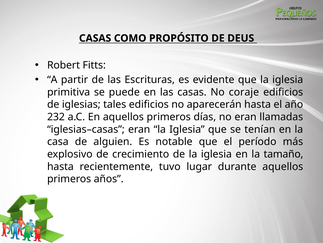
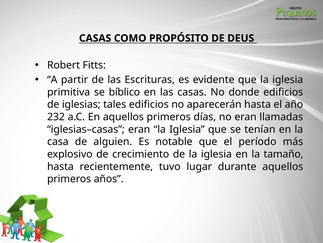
puede: puede -> bíblico (124, 92)
coraje: coraje -> donde (244, 92)
